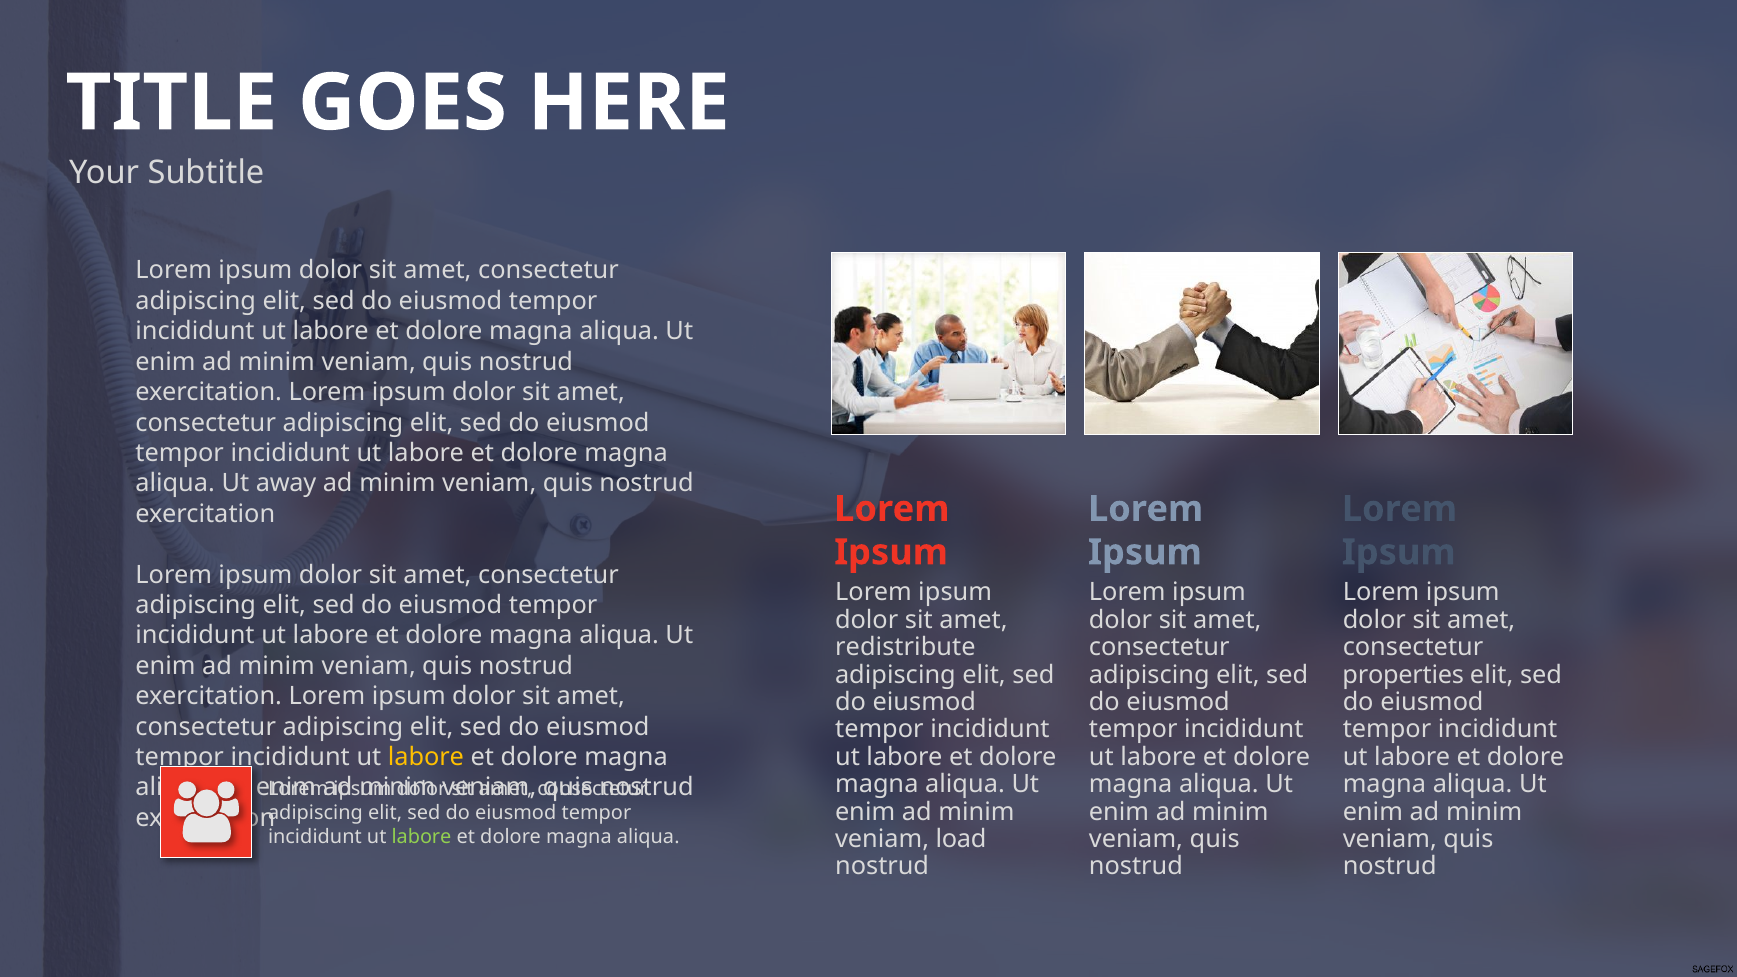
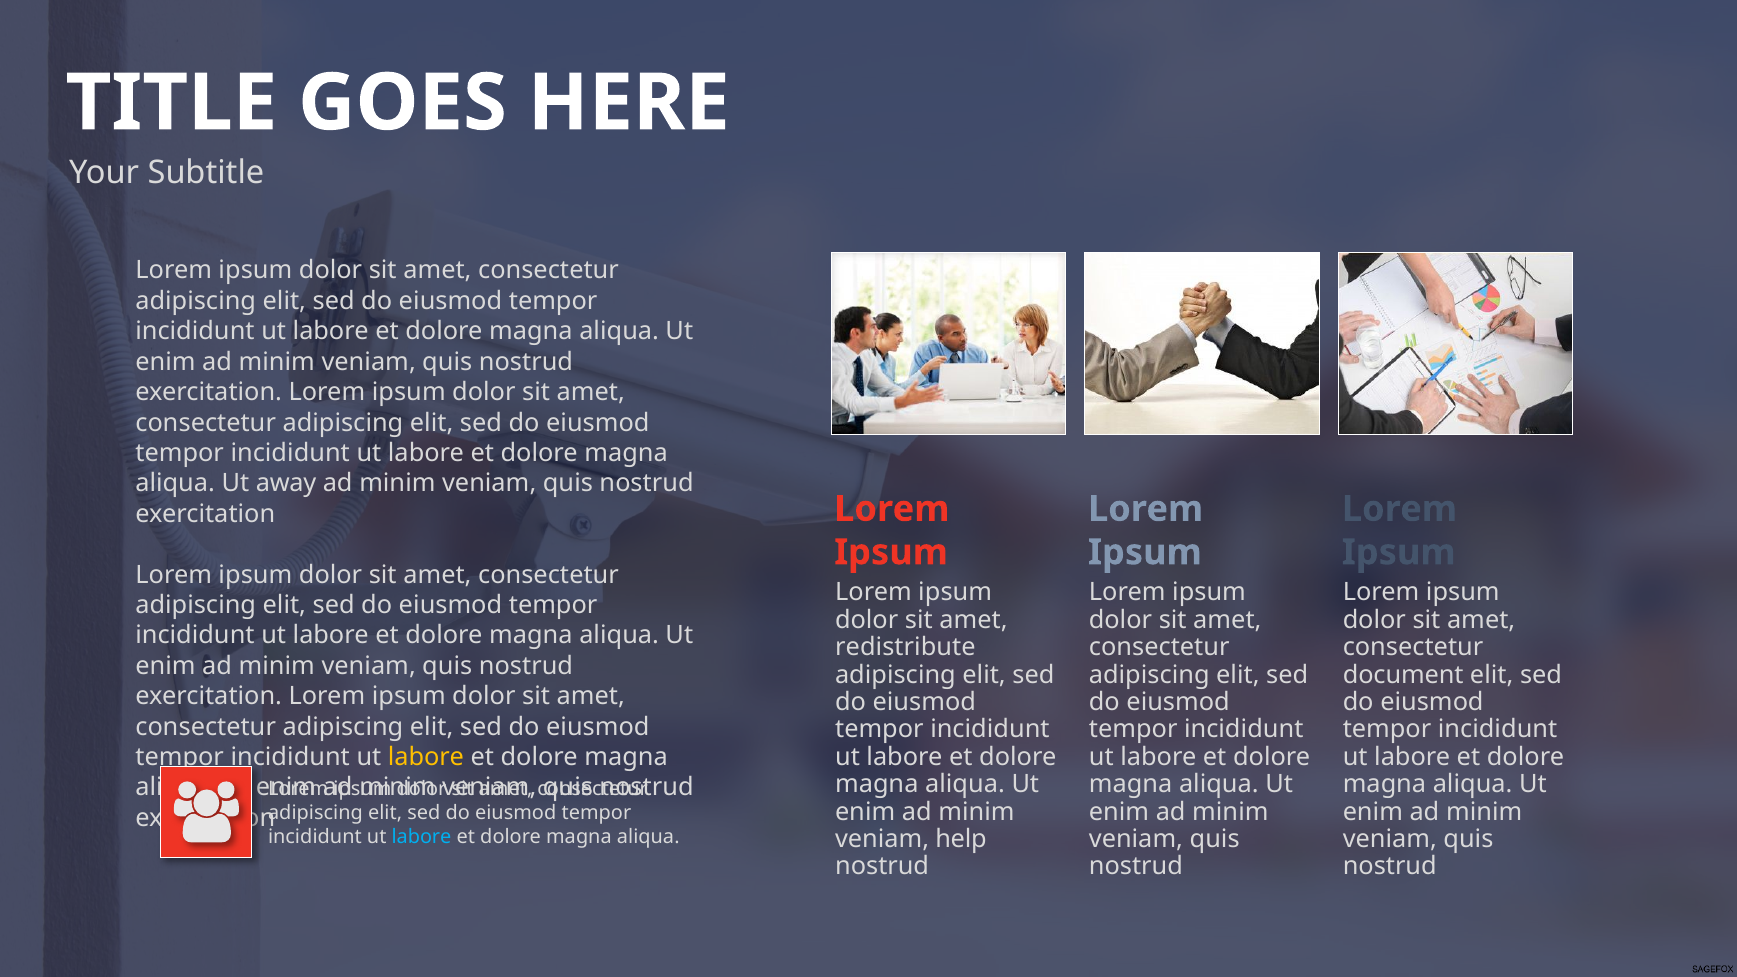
properties: properties -> document (1403, 675)
labore colour: light green -> light blue (422, 837)
load: load -> help (961, 839)
